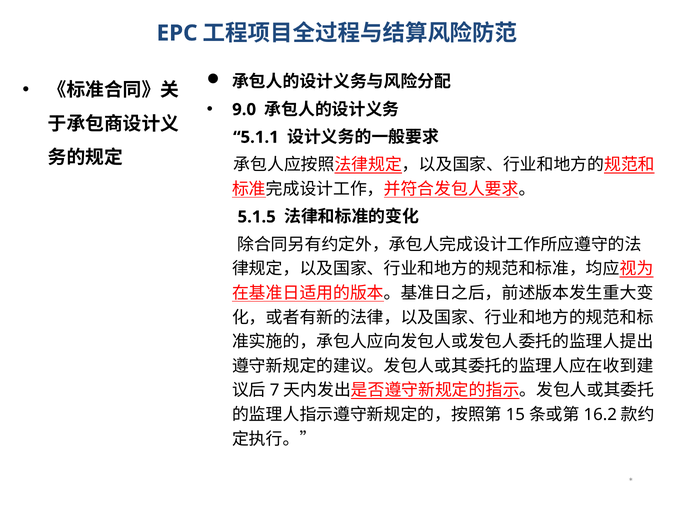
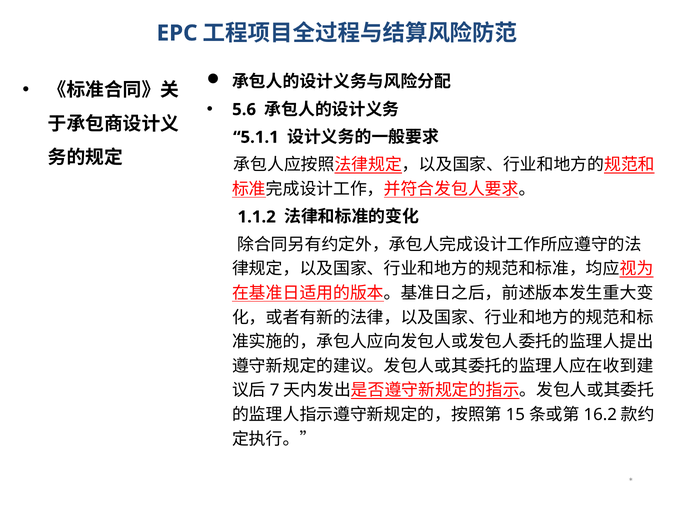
9.0: 9.0 -> 5.6 (244, 110)
5.1.5: 5.1.5 -> 1.1.2 (257, 217)
